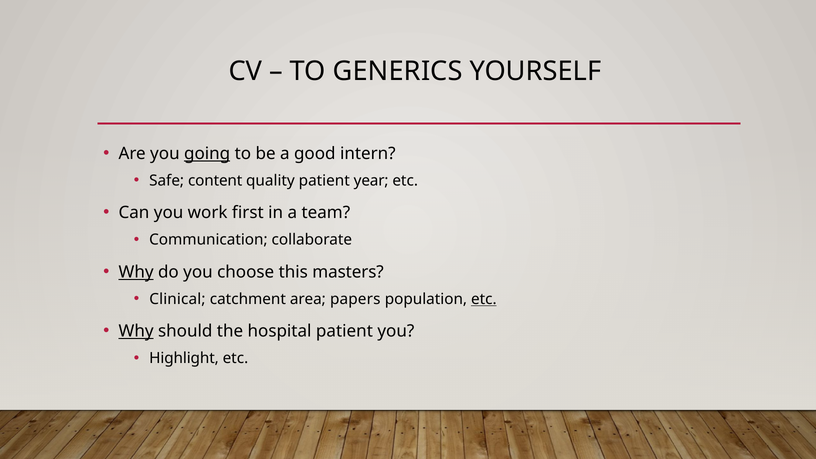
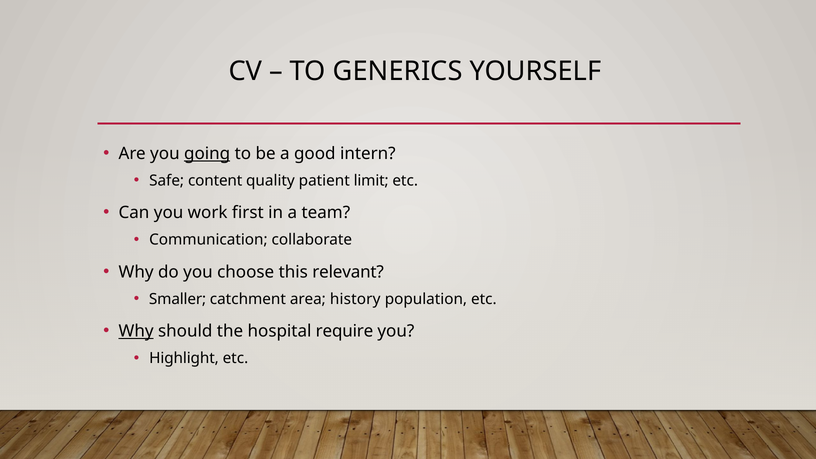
year: year -> limit (371, 181)
Why underline: present -> none (136, 272)
masters: masters -> relevant (348, 272)
Clinical: Clinical -> Smaller (178, 299)
papers: papers -> history (355, 299)
etc underline: present -> none (484, 299)
hospital patient: patient -> require (345, 331)
